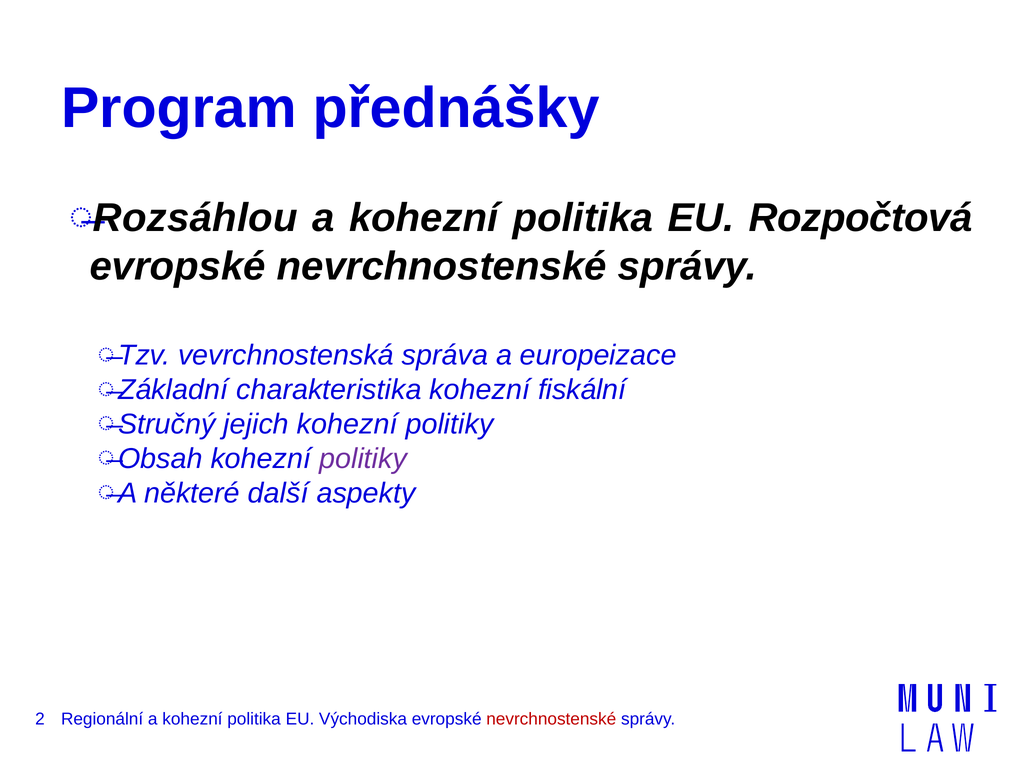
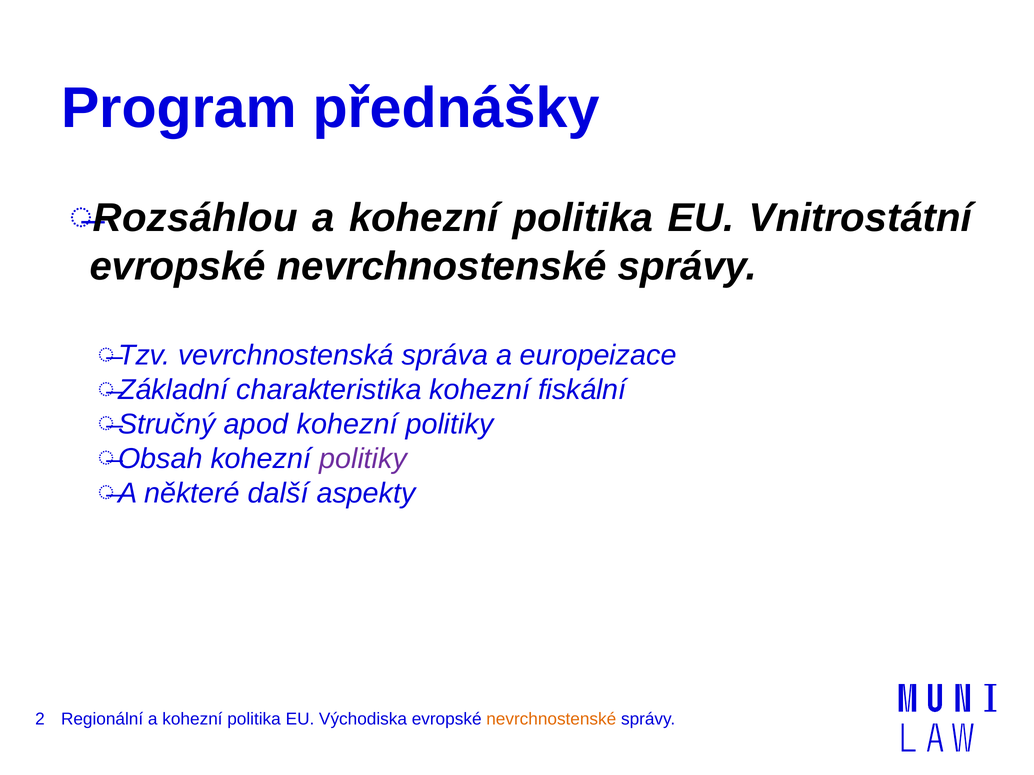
Rozpočtová: Rozpočtová -> Vnitrostátní (861, 218)
jejich: jejich -> apod (256, 424)
nevrchnostenské colour: red -> orange (551, 720)
